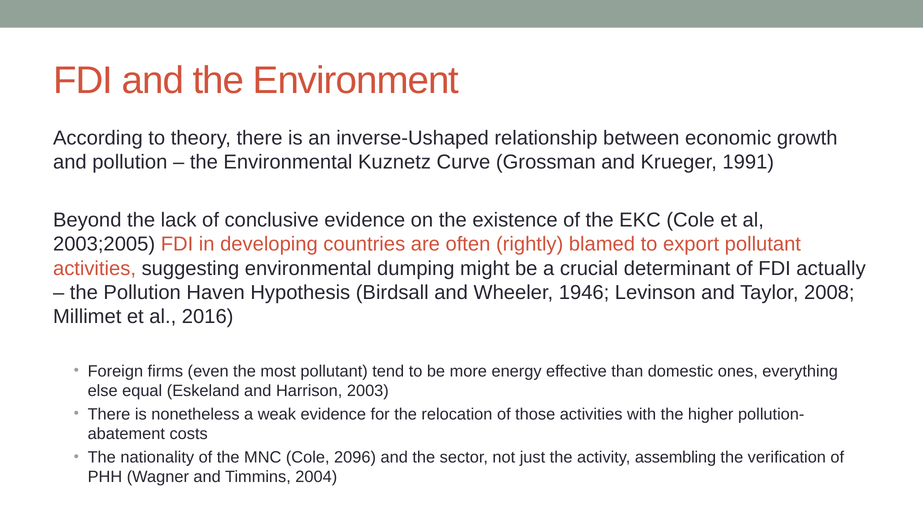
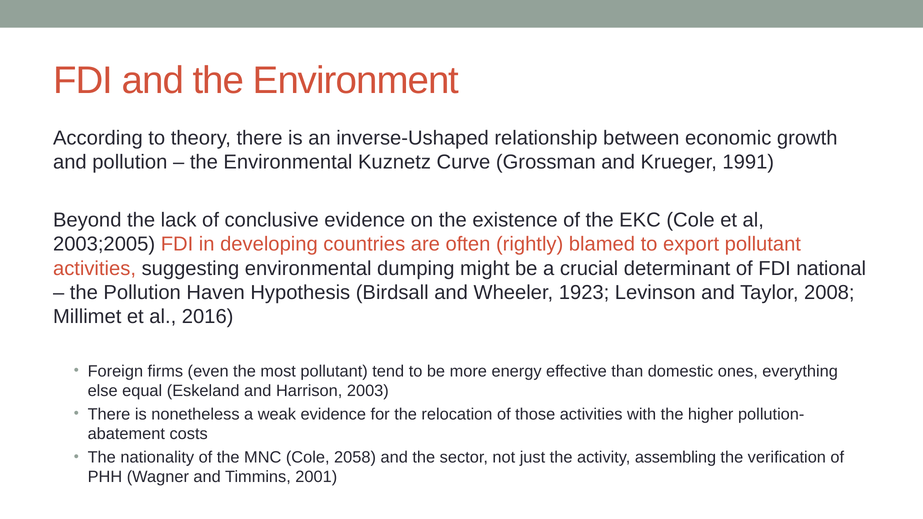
actually: actually -> national (831, 268)
1946: 1946 -> 1923 (584, 293)
2096: 2096 -> 2058 (355, 457)
2004: 2004 -> 2001 (316, 477)
